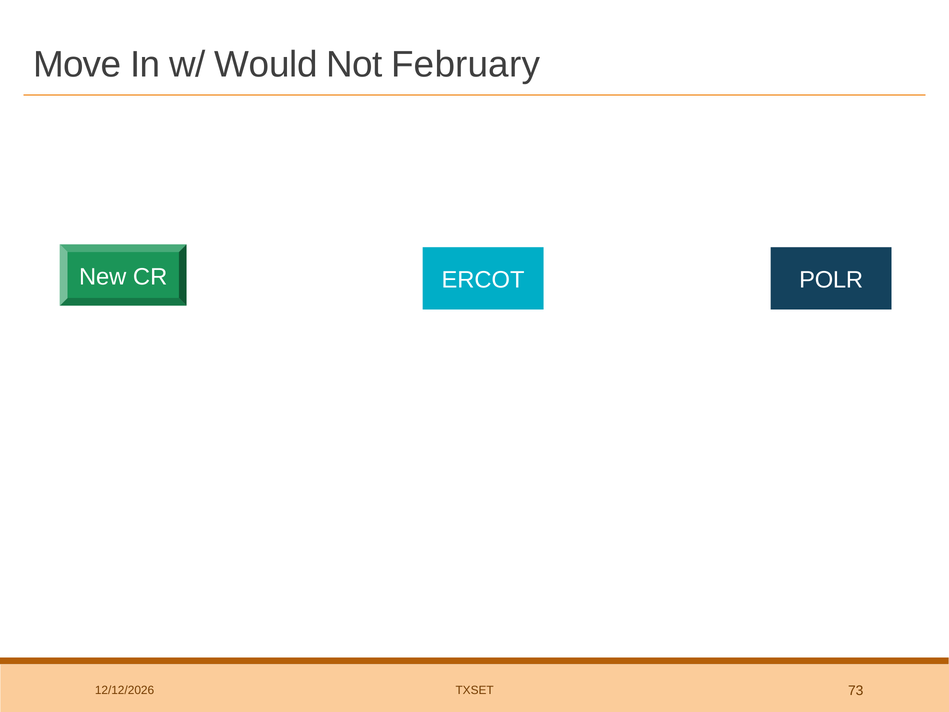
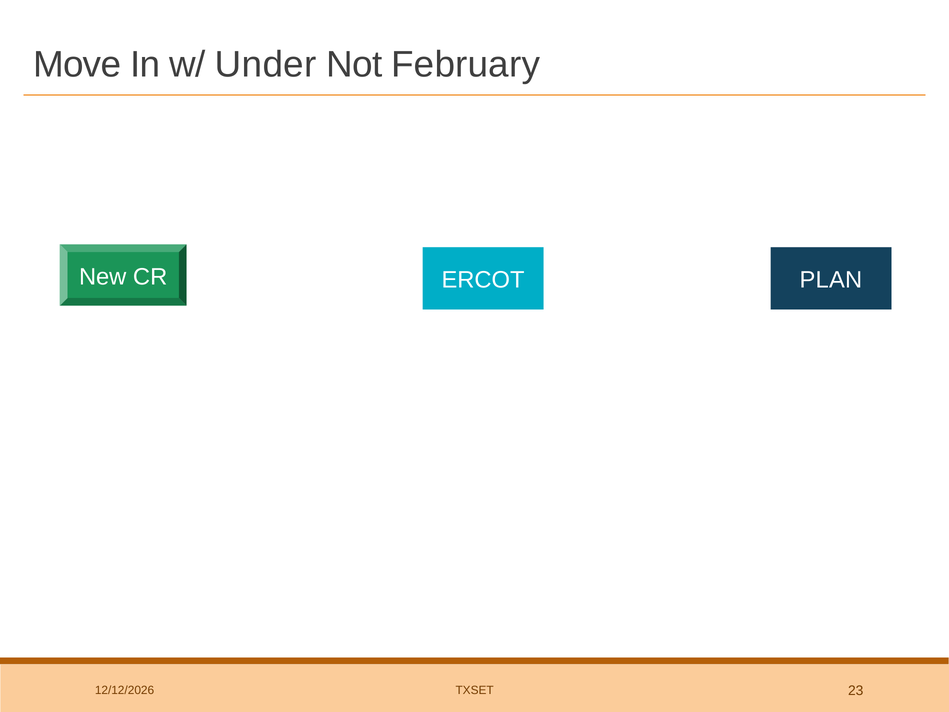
Would: Would -> Under (266, 64)
POLR: POLR -> PLAN (831, 280)
73: 73 -> 23 (856, 690)
